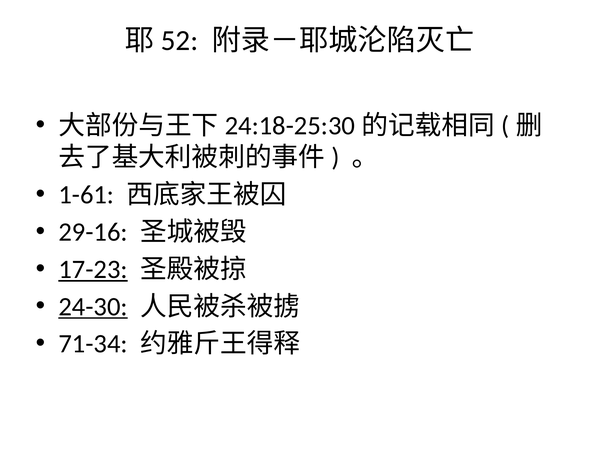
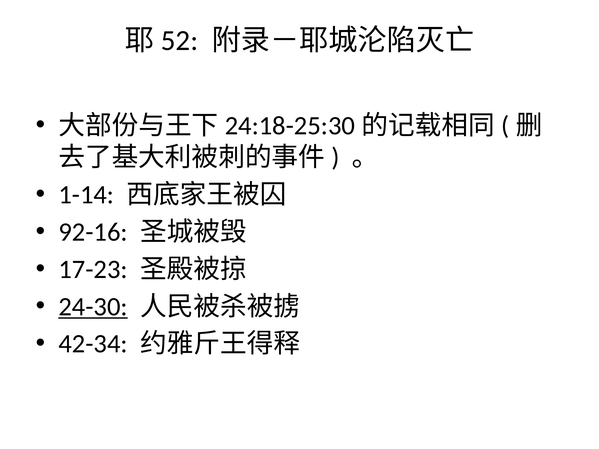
1-61: 1-61 -> 1-14 (86, 195)
29-16: 29-16 -> 92-16 (93, 232)
17-23 underline: present -> none (93, 269)
71-34: 71-34 -> 42-34 (93, 344)
